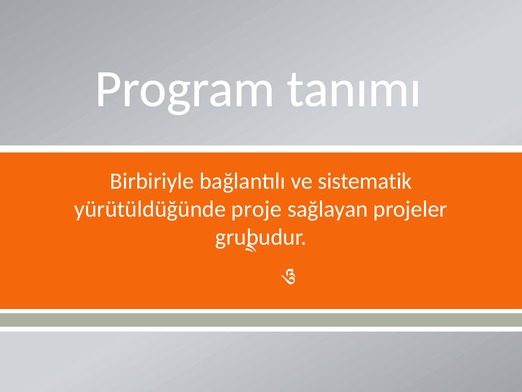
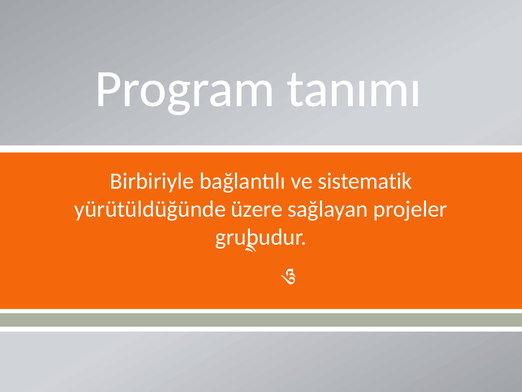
proje: proje -> üzere (257, 209)
